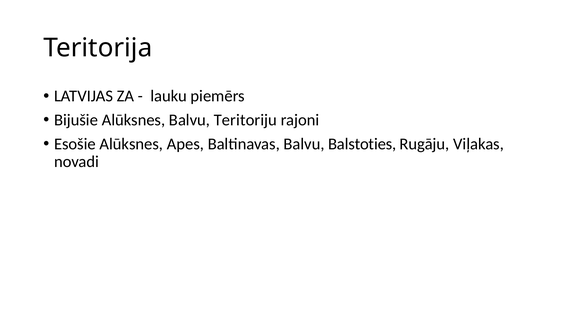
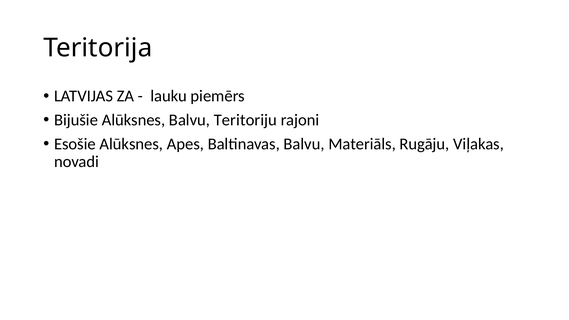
Balstoties: Balstoties -> Materiāls (362, 144)
